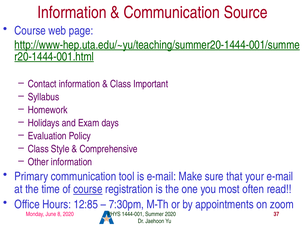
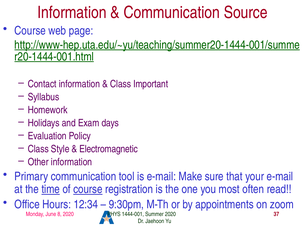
Comprehensive: Comprehensive -> Electromagnetic (109, 149)
time underline: none -> present (51, 189)
12:85: 12:85 -> 12:34 (86, 204)
7:30pm: 7:30pm -> 9:30pm (126, 204)
